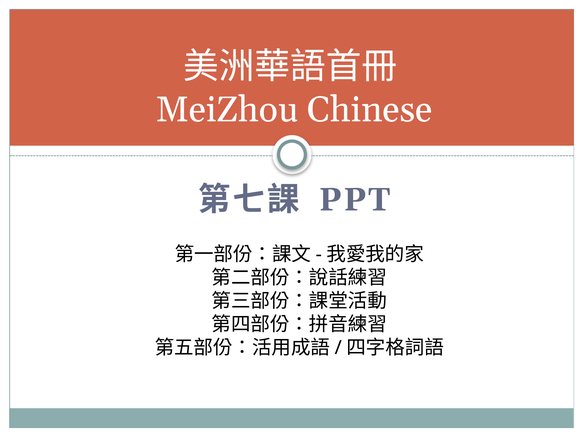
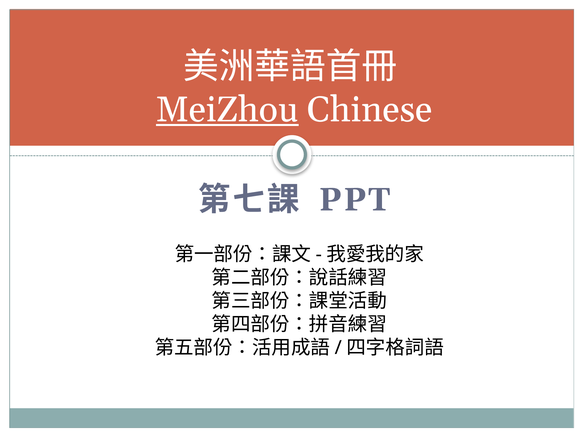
MeiZhou underline: none -> present (227, 110)
